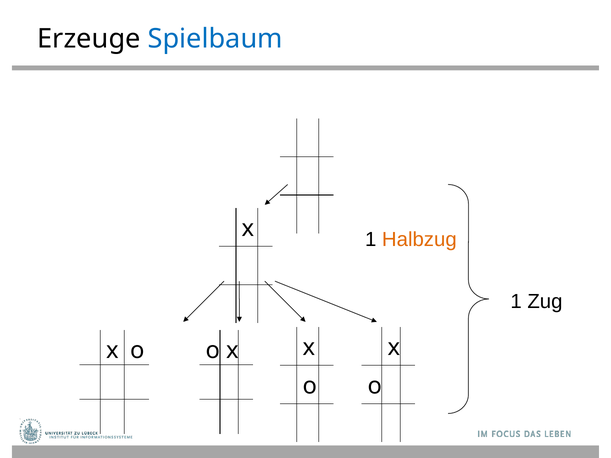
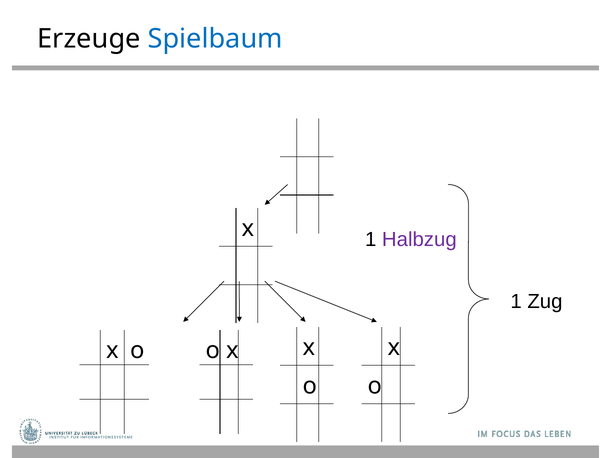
Halbzug colour: orange -> purple (419, 240)
